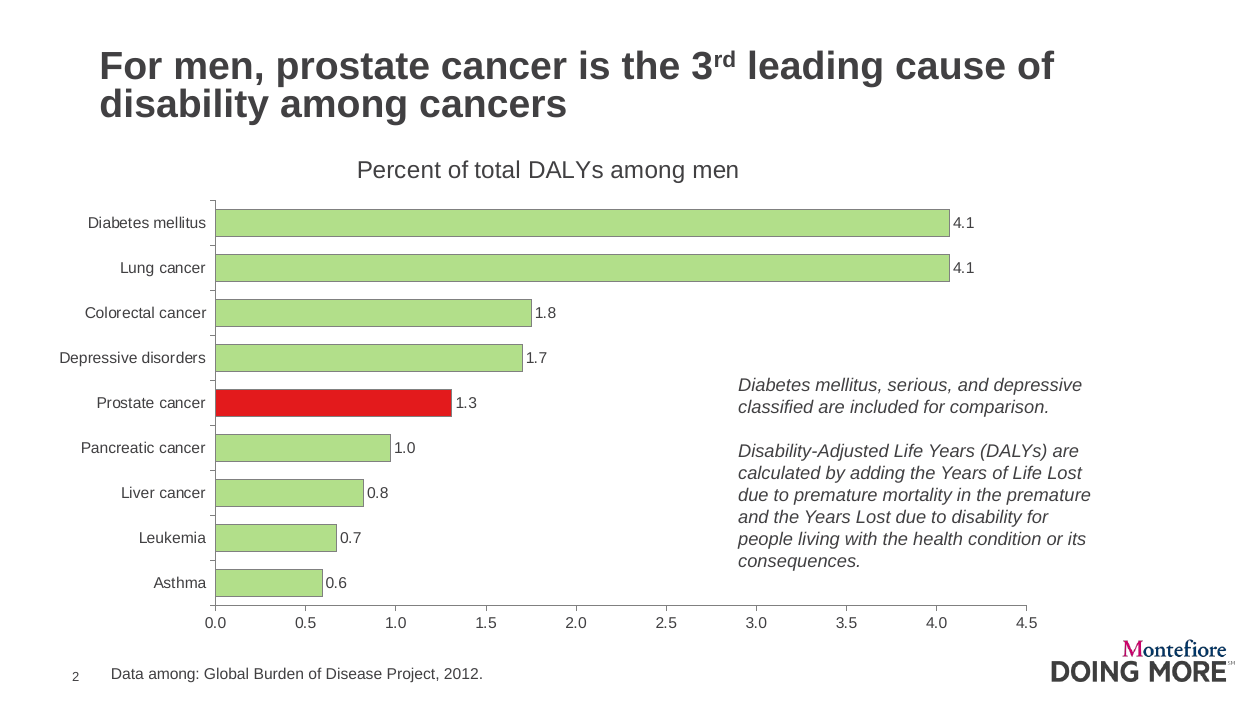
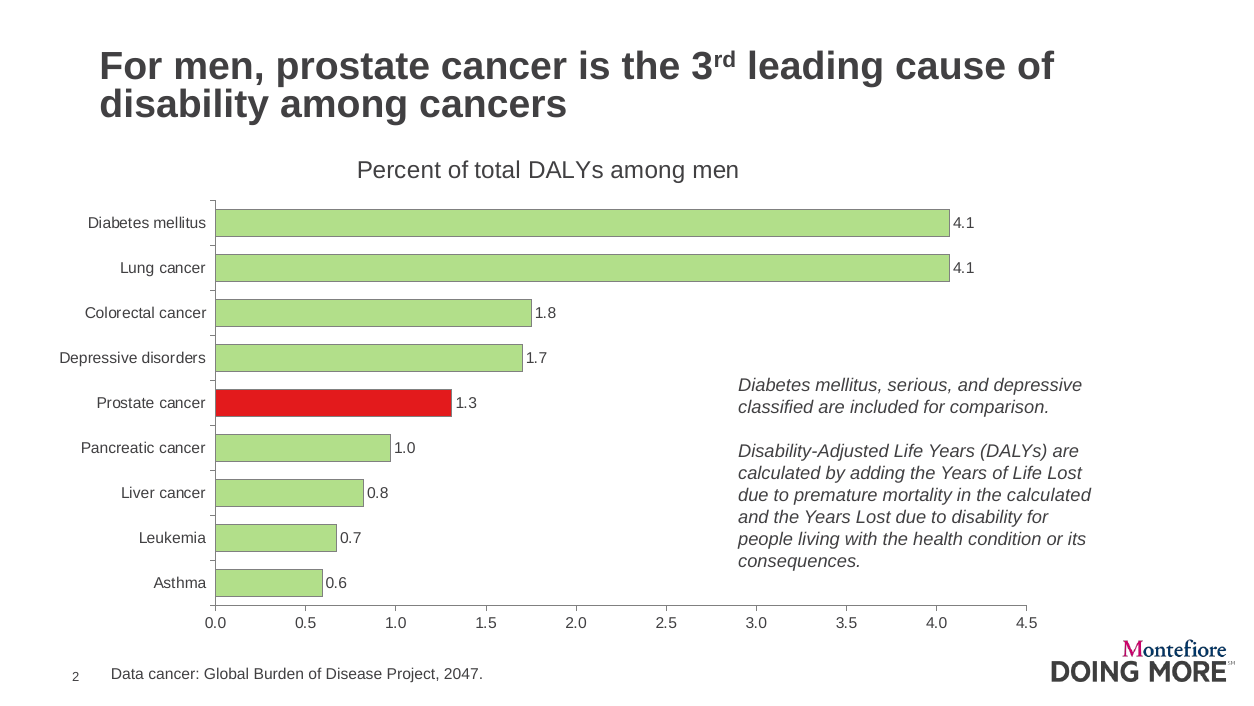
the premature: premature -> calculated (1049, 495)
Data among: among -> cancer (174, 674)
2012: 2012 -> 2047 (464, 674)
